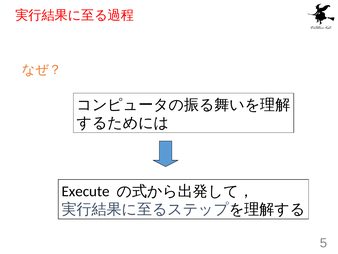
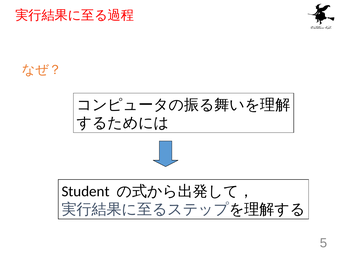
Execute: Execute -> Student (86, 191)
